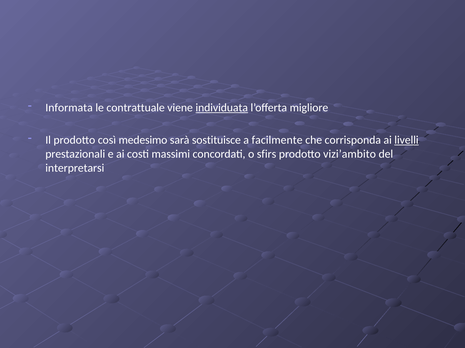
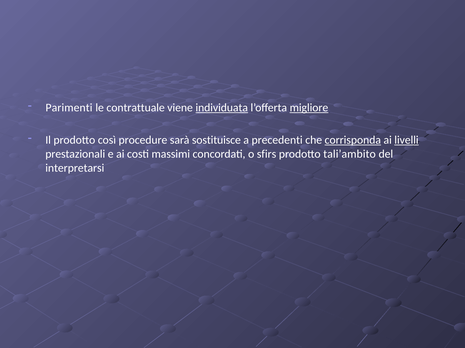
Informata: Informata -> Parimenti (69, 108)
migliore underline: none -> present (309, 108)
medesimo: medesimo -> procedure (143, 140)
facilmente: facilmente -> precedenti (277, 140)
corrisponda underline: none -> present (353, 140)
vizi’ambito: vizi’ambito -> tali’ambito (350, 154)
